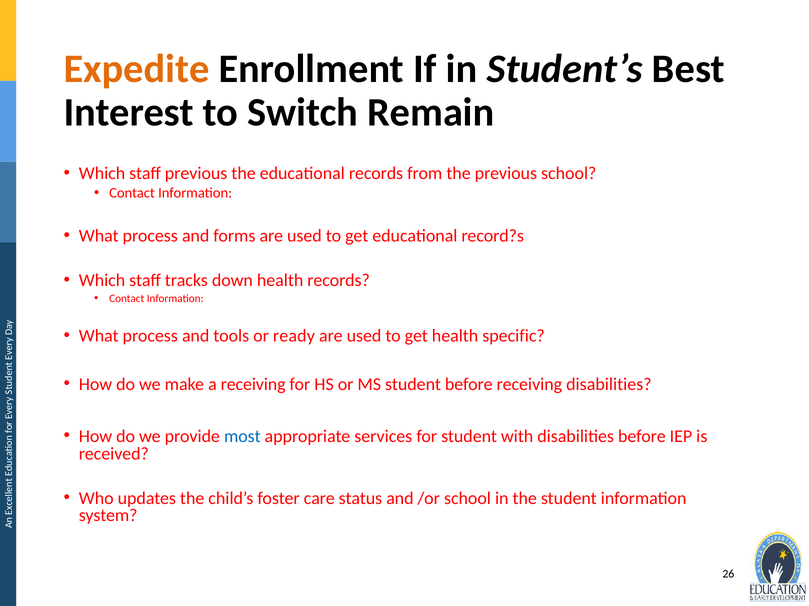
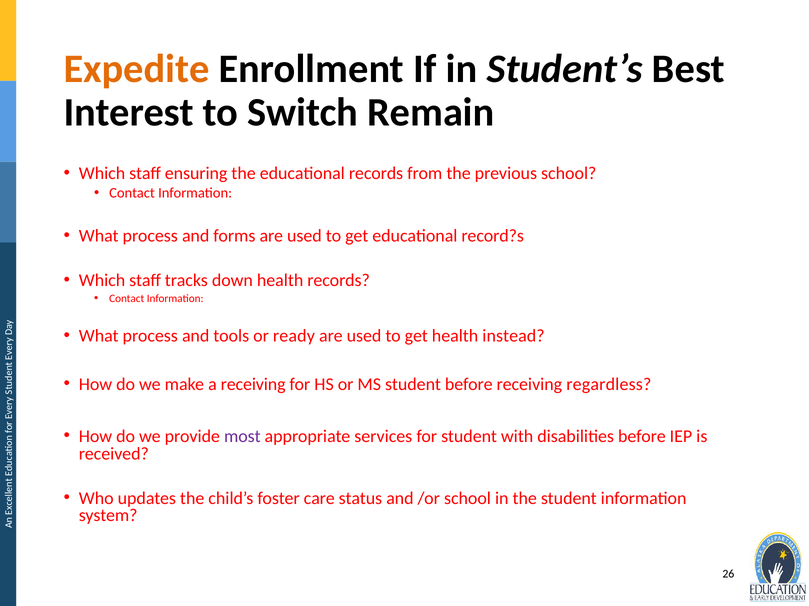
staff previous: previous -> ensuring (196, 174)
specific: specific -> instead (513, 336)
receiving disabilities: disabilities -> regardless (609, 385)
most colour: blue -> purple (242, 437)
